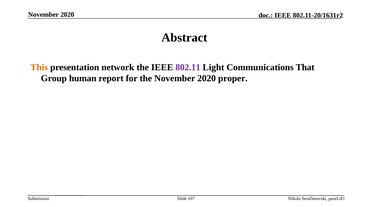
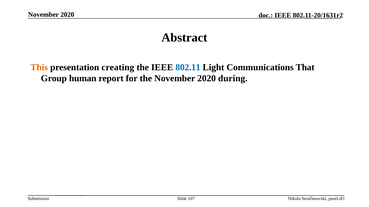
network: network -> creating (118, 68)
802.11 colour: purple -> blue (188, 68)
proper: proper -> during (233, 79)
